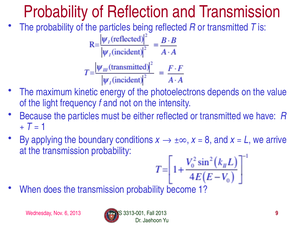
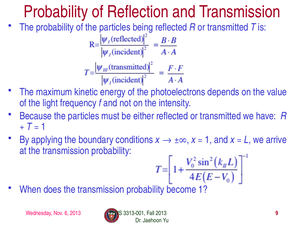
8: 8 -> 1 (208, 140)
